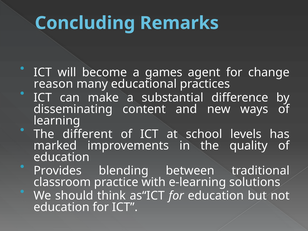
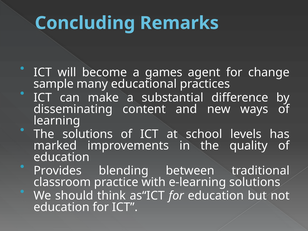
reason: reason -> sample (54, 84)
The different: different -> solutions (88, 134)
